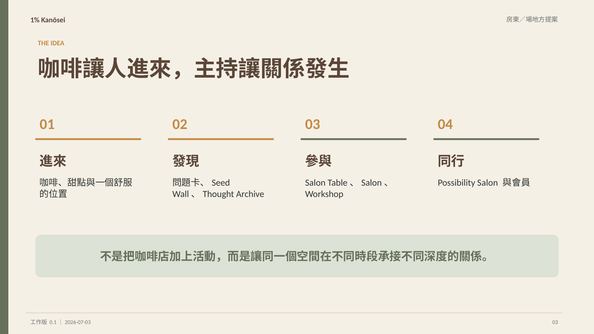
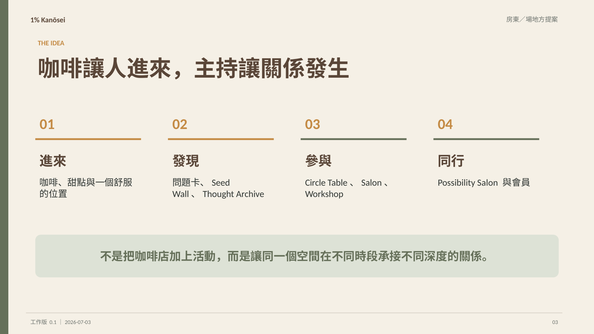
Salon: Salon -> Circle (315, 183)
